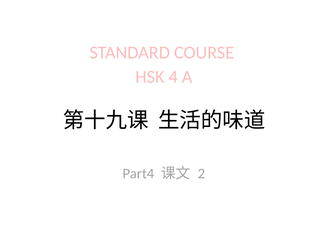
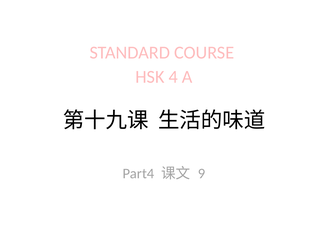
2: 2 -> 9 (202, 174)
